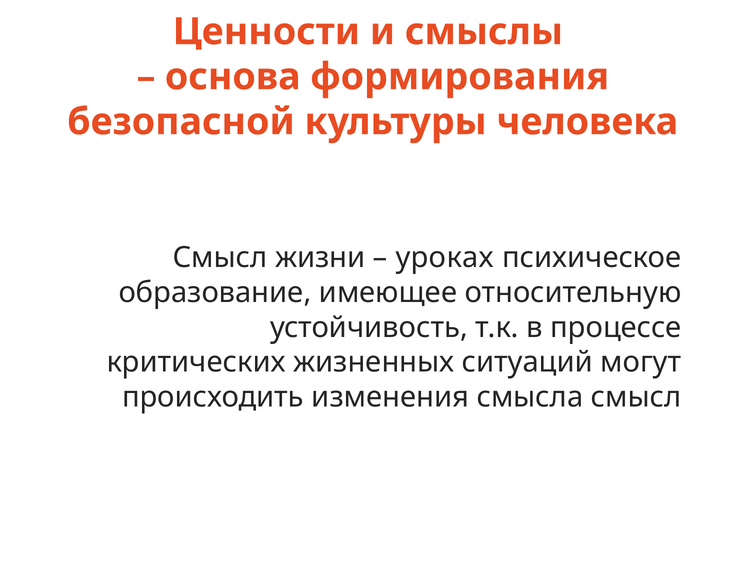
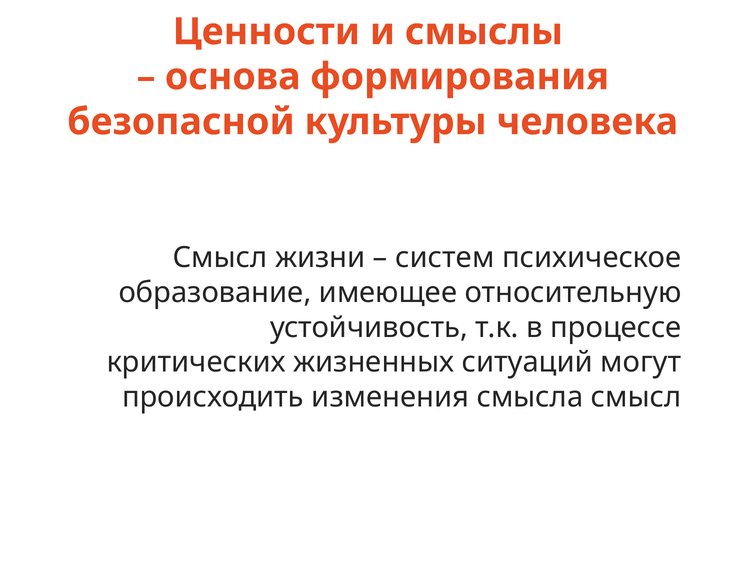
уроках: уроках -> систем (445, 258)
